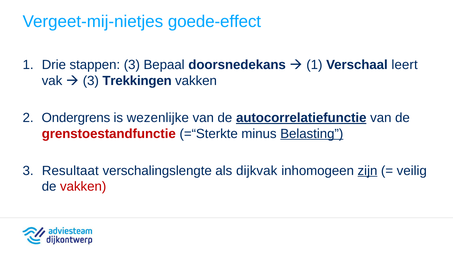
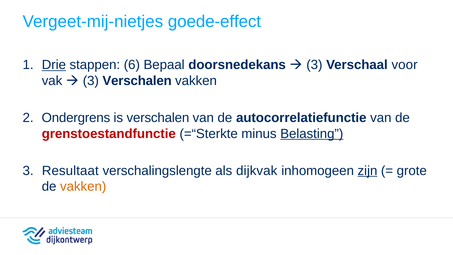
Drie underline: none -> present (54, 65)
stappen 3: 3 -> 6 (132, 65)
1: 1 -> 3 (314, 65)
leert: leert -> voor (405, 65)
3 Trekkingen: Trekkingen -> Verschalen (137, 81)
is wezenlijke: wezenlijke -> verschalen (158, 118)
autocorrelatiefunctie underline: present -> none (301, 118)
veilig: veilig -> grote (412, 171)
vakken colour: red -> orange (83, 186)
